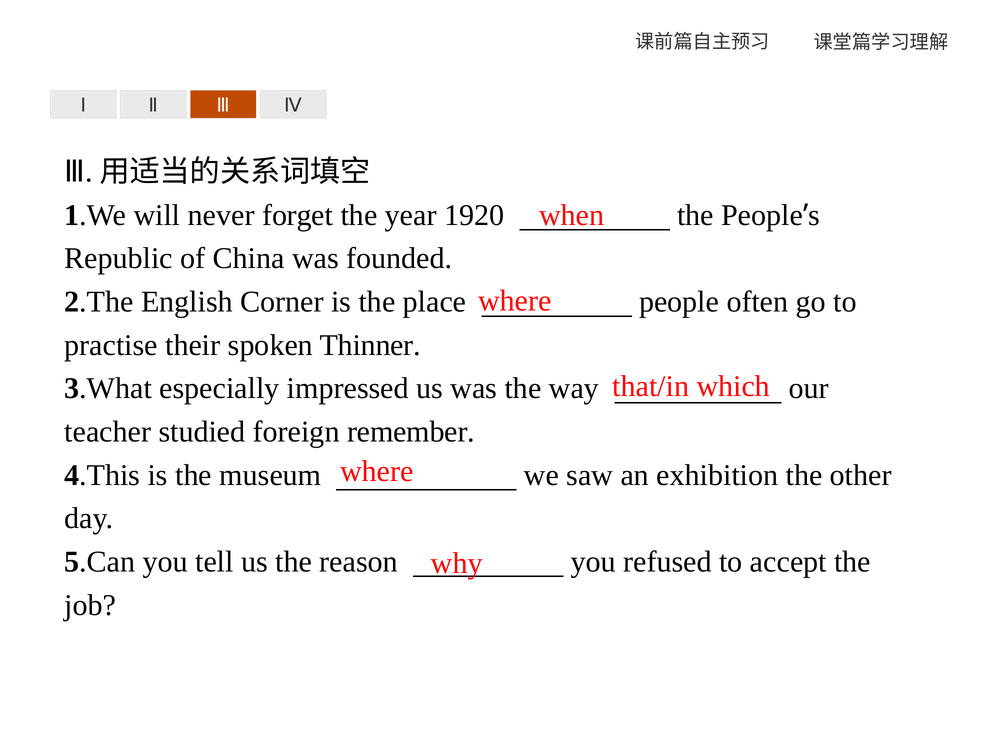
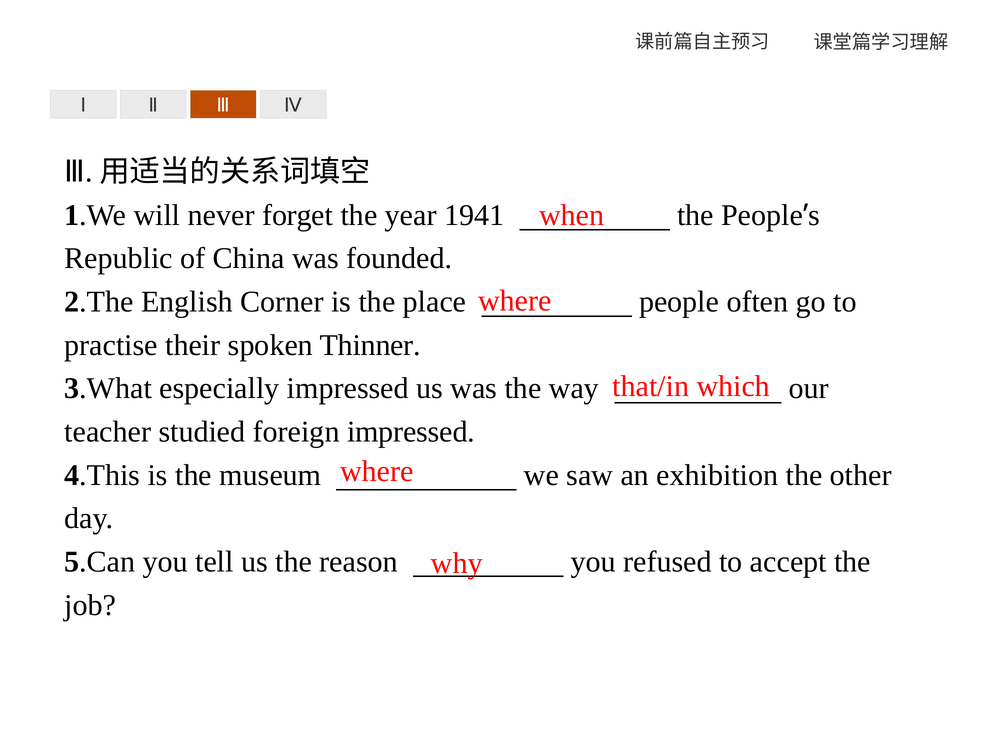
1920: 1920 -> 1941 (474, 215)
foreign remember: remember -> impressed (411, 432)
